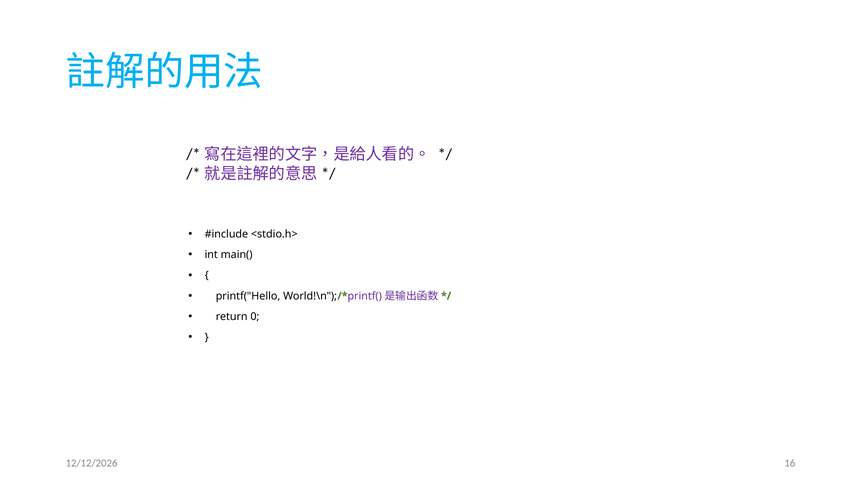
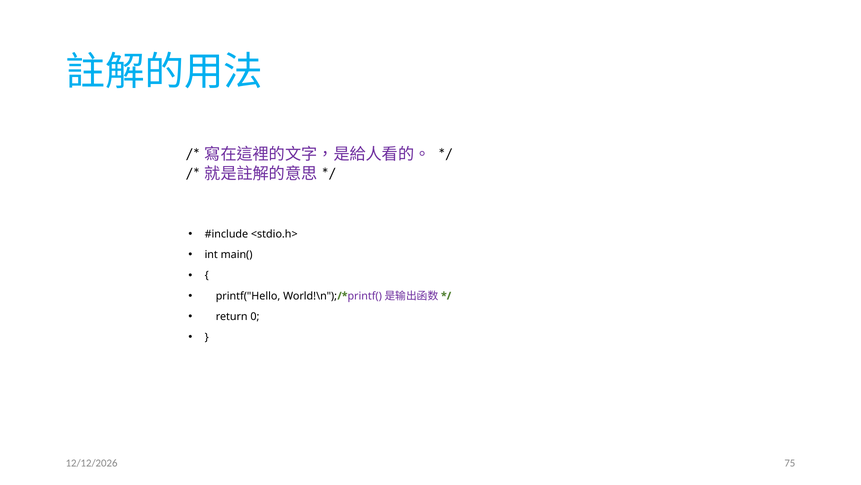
16: 16 -> 75 (790, 462)
